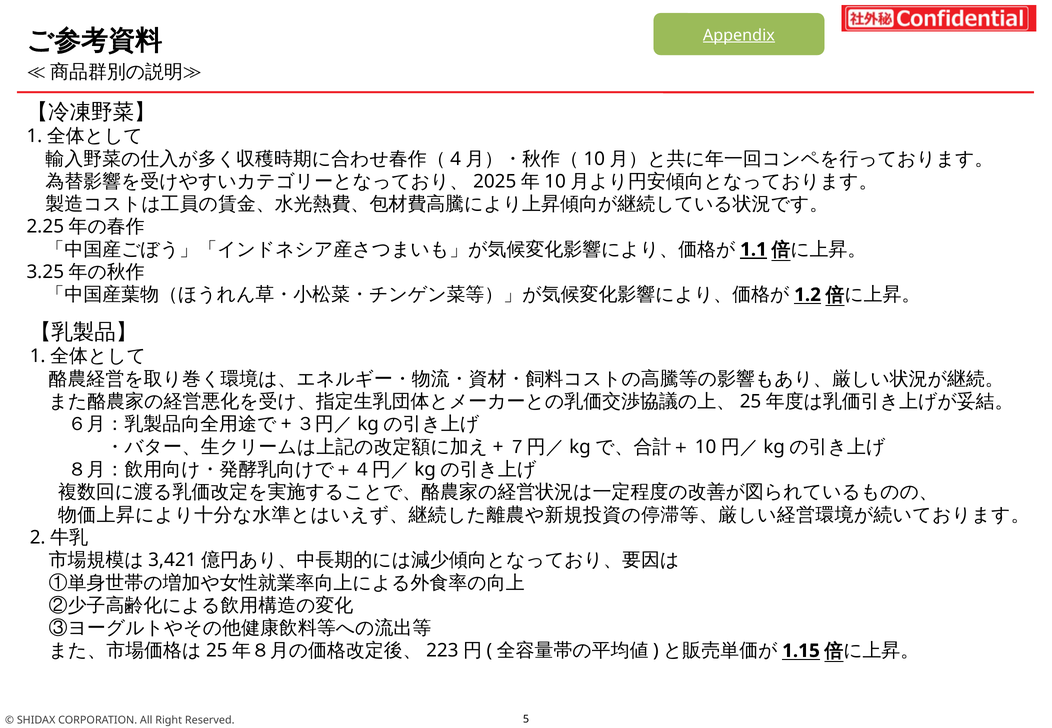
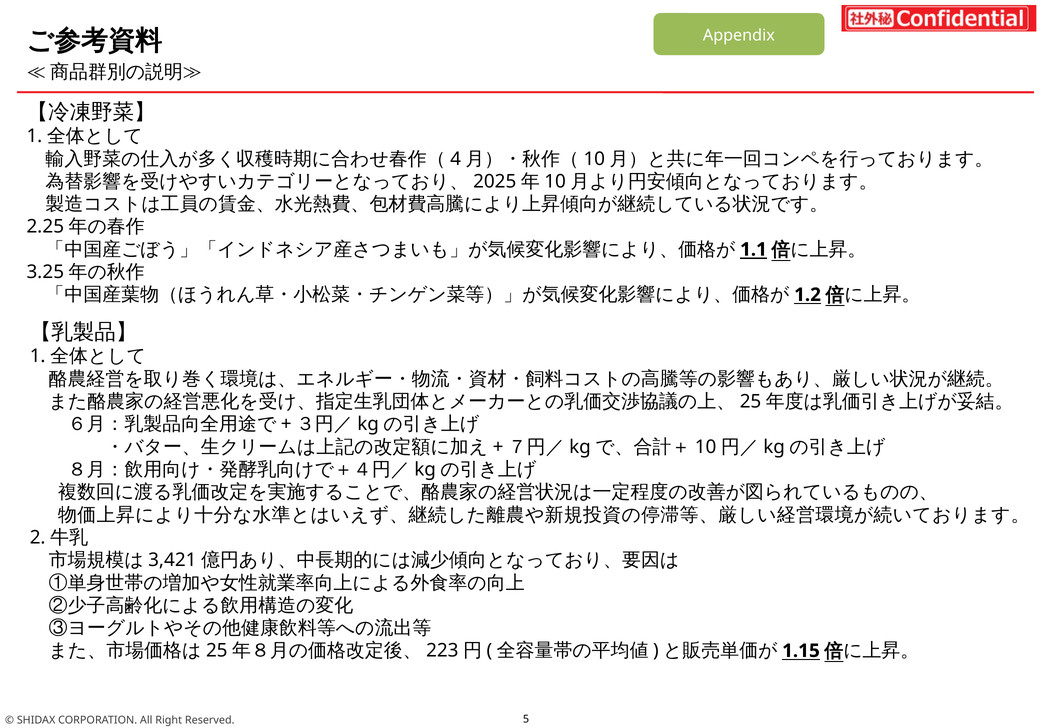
Appendix underline: present -> none (739, 35)
